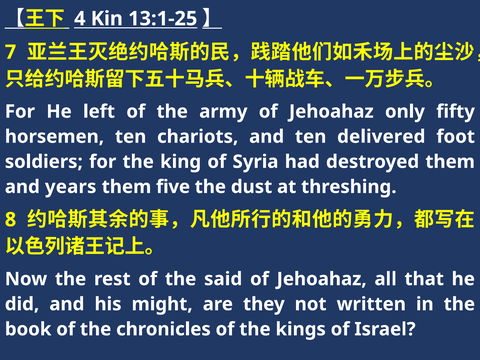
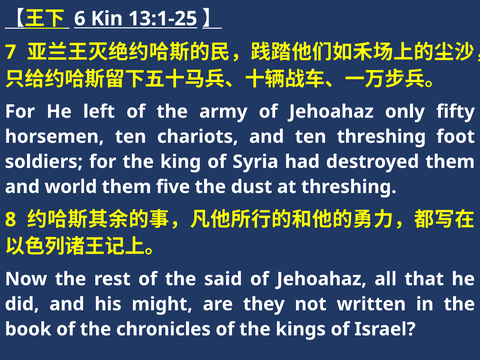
4: 4 -> 6 (80, 19)
ten delivered: delivered -> threshing (381, 137)
years: years -> world (71, 187)
